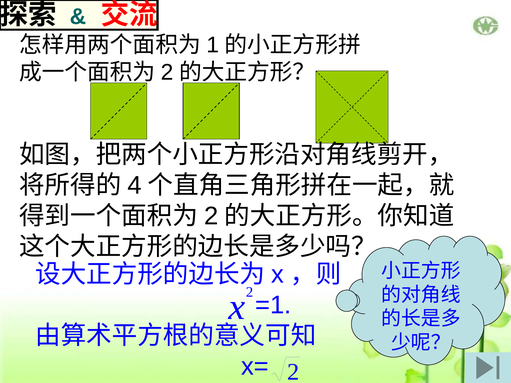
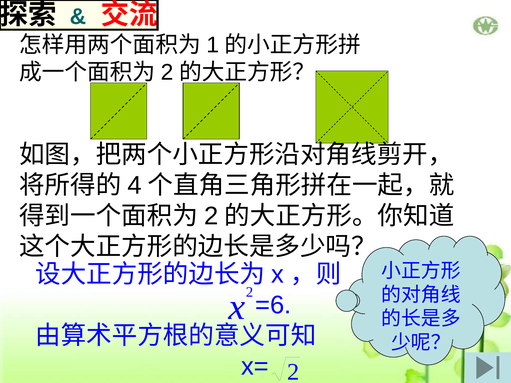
=1: =1 -> =6 (273, 305)
